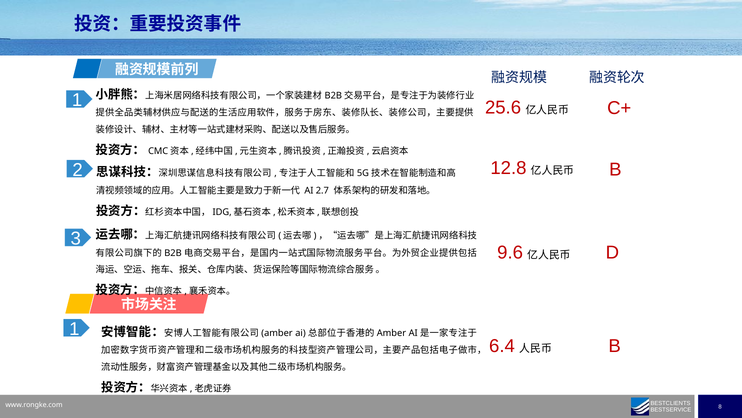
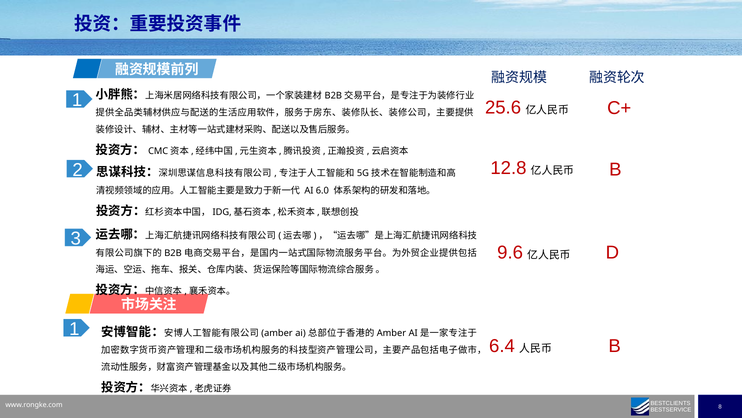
2.7: 2.7 -> 6.0 (322, 190)
